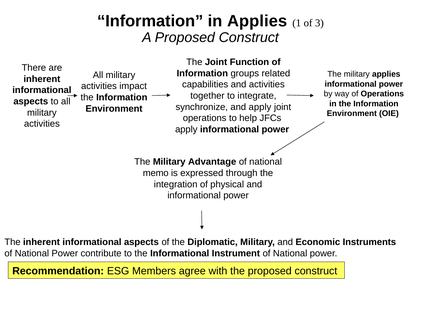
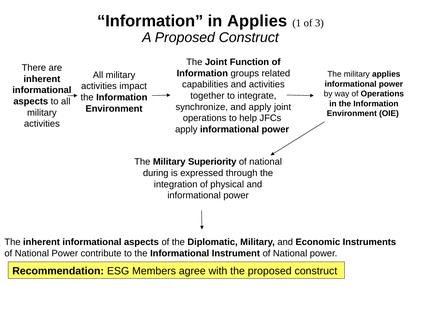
Advantage: Advantage -> Superiority (212, 162)
memo: memo -> during (156, 173)
